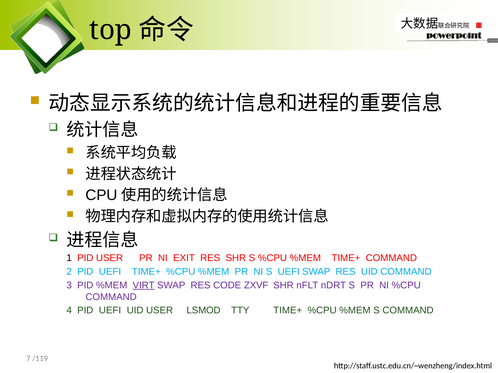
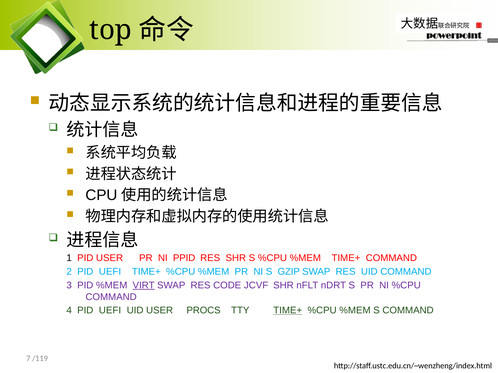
EXIT: EXIT -> PPID (184, 258)
S UEFI: UEFI -> GZIP (289, 272)
ZXVF: ZXVF -> JCVF (256, 286)
LSMOD: LSMOD -> PROCS (204, 311)
TIME+ underline: none -> present (288, 311)
